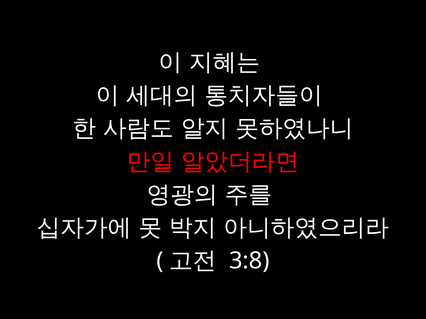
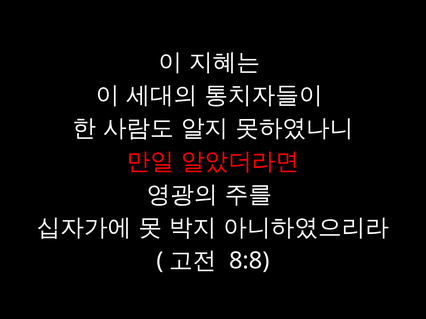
3:8: 3:8 -> 8:8 (249, 261)
